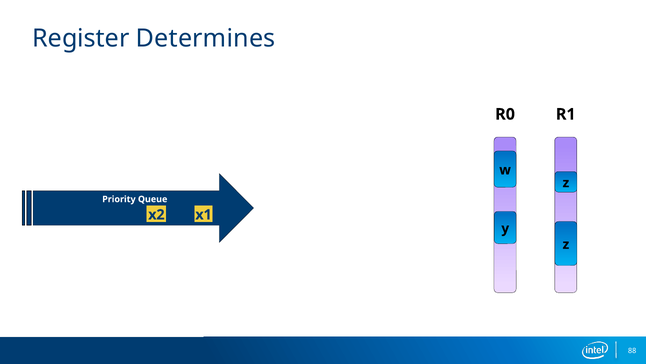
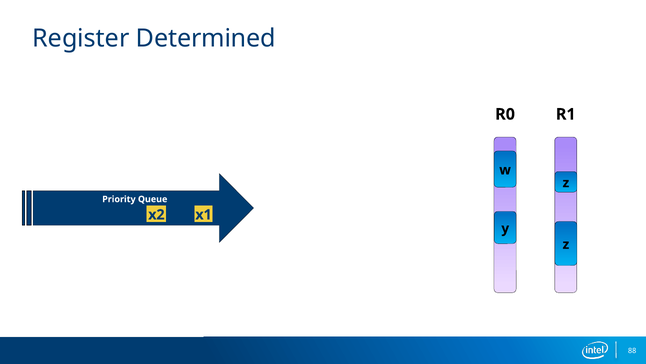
Determines: Determines -> Determined (206, 39)
